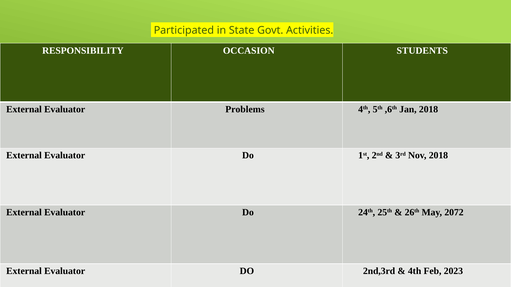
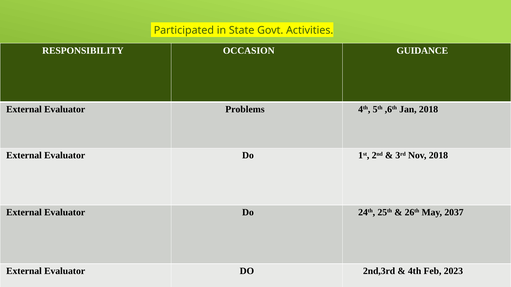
STUDENTS: STUDENTS -> GUIDANCE (422, 51)
2072: 2072 -> 2037 (454, 213)
